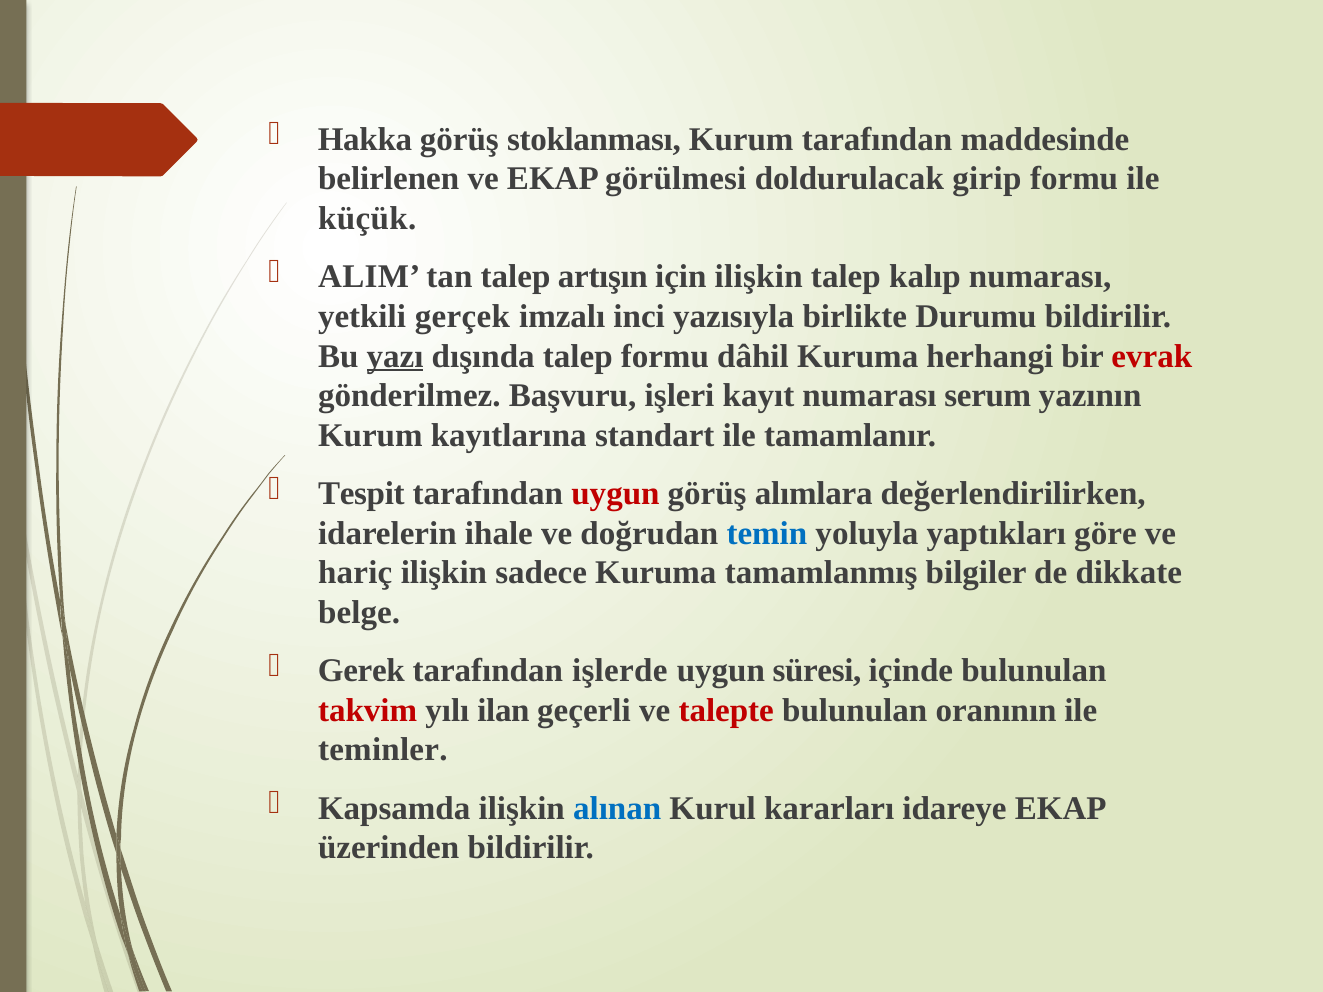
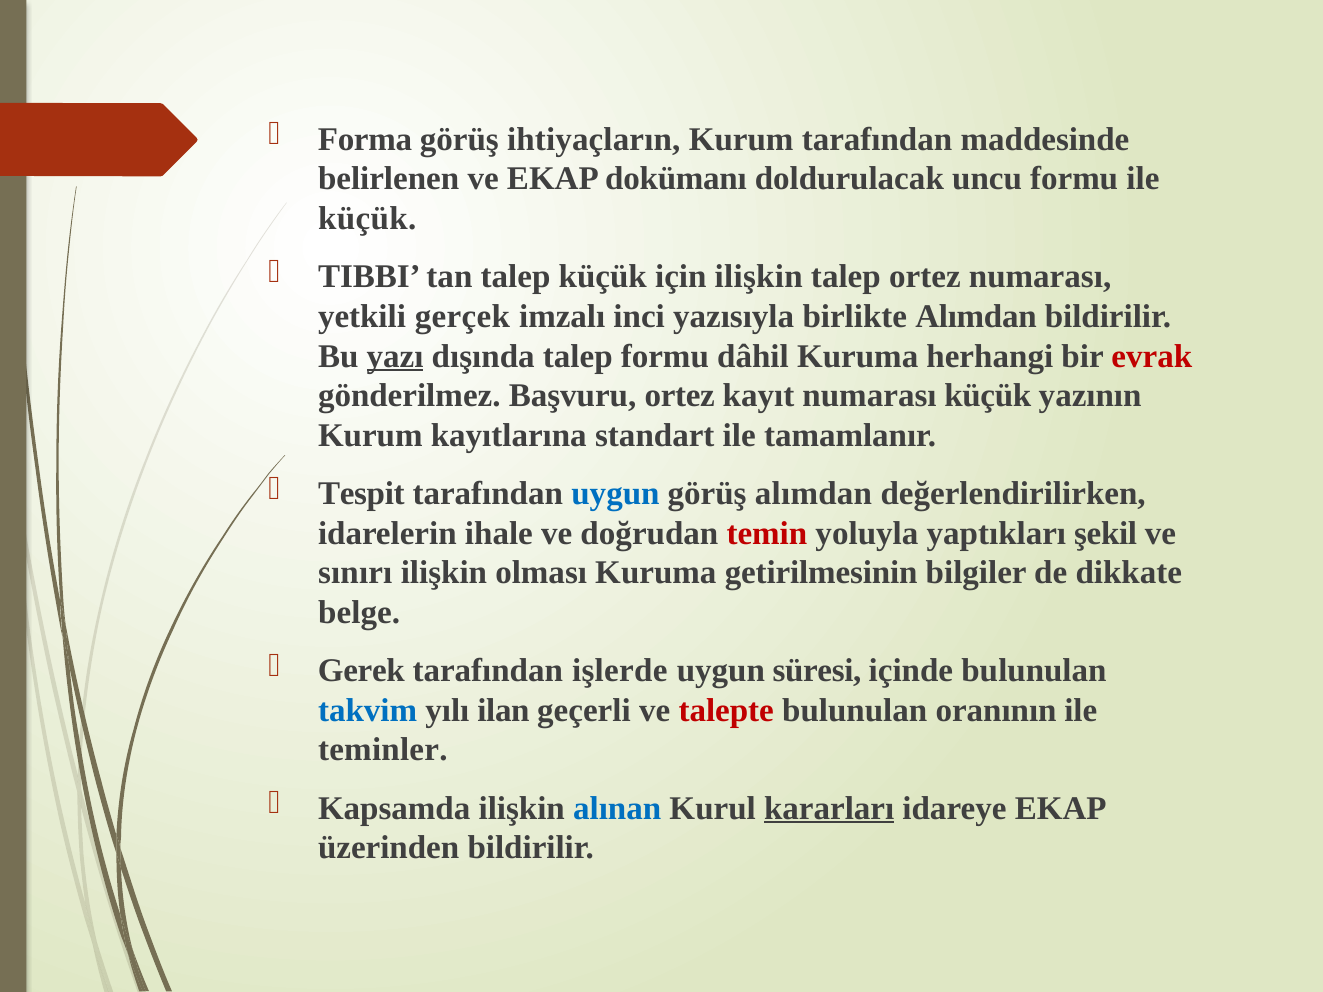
Hakka: Hakka -> Forma (365, 139)
stoklanması: stoklanması -> ihtiyaçların (594, 139)
görülmesi: görülmesi -> dokümanı (676, 179)
girip: girip -> uncu (987, 179)
ALIM: ALIM -> TIBBI (369, 277)
talep artışın: artışın -> küçük (603, 277)
talep kalıp: kalıp -> ortez (925, 277)
birlikte Durumu: Durumu -> Alımdan (976, 317)
Başvuru işleri: işleri -> ortez (680, 396)
numarası serum: serum -> küçük (988, 396)
uygun colour: red -> blue (615, 494)
görüş alımlara: alımlara -> alımdan (814, 494)
temin colour: blue -> red (767, 533)
göre: göre -> şekil (1106, 533)
hariç: hariç -> sınırı (355, 573)
sadece: sadece -> olması (541, 573)
tamamlanmış: tamamlanmış -> getirilmesinin (821, 573)
takvim colour: red -> blue (368, 711)
kararları underline: none -> present (829, 808)
